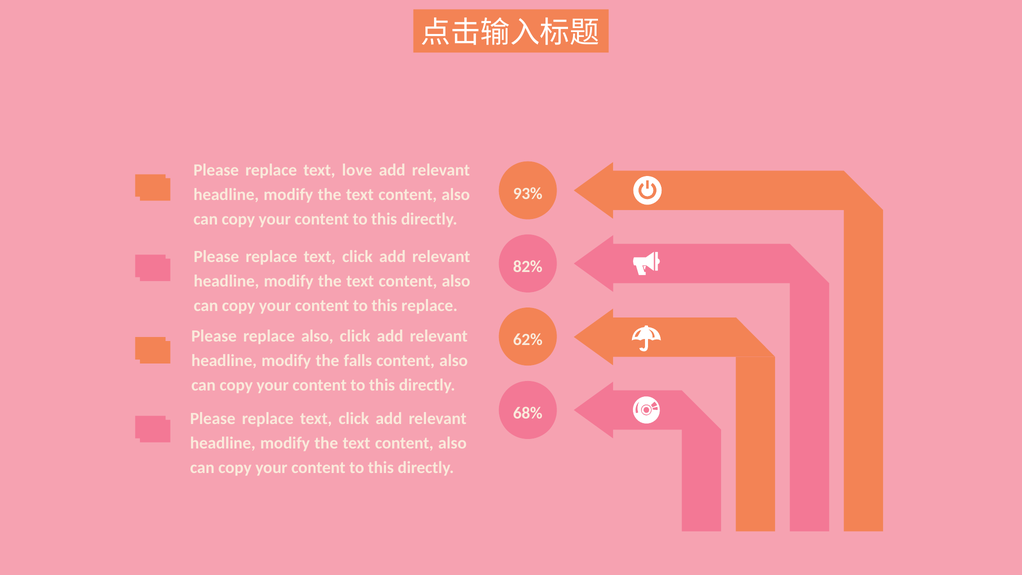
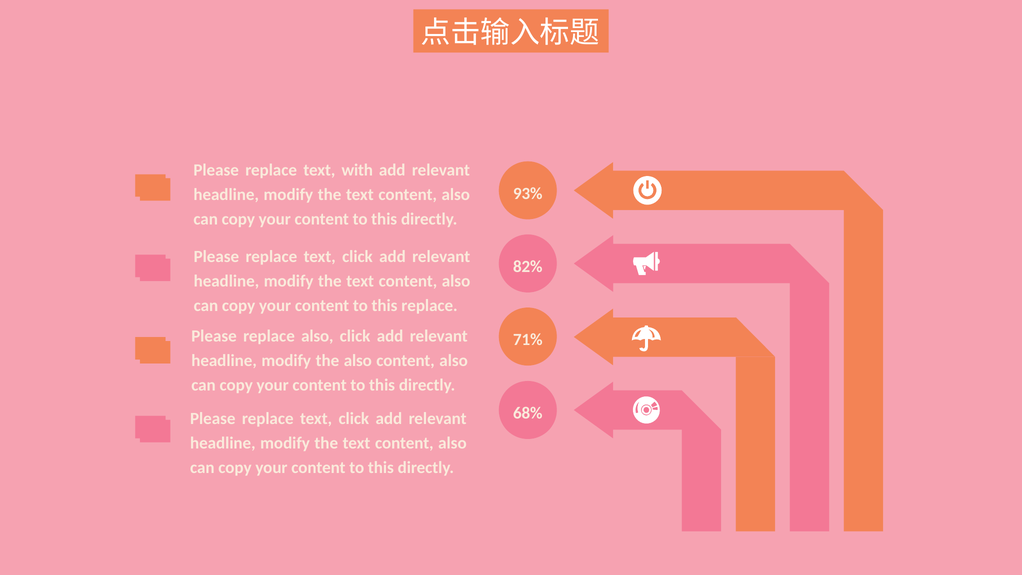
love: love -> with (357, 170)
62%: 62% -> 71% (528, 340)
the falls: falls -> also (358, 361)
